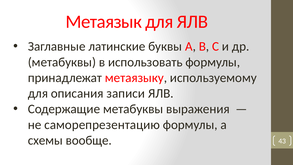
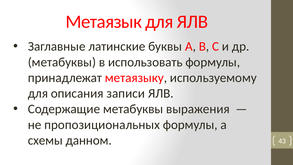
саморепрезентацию: саморепрезентацию -> пропозициональных (102, 125)
вообще: вообще -> данном (89, 140)
